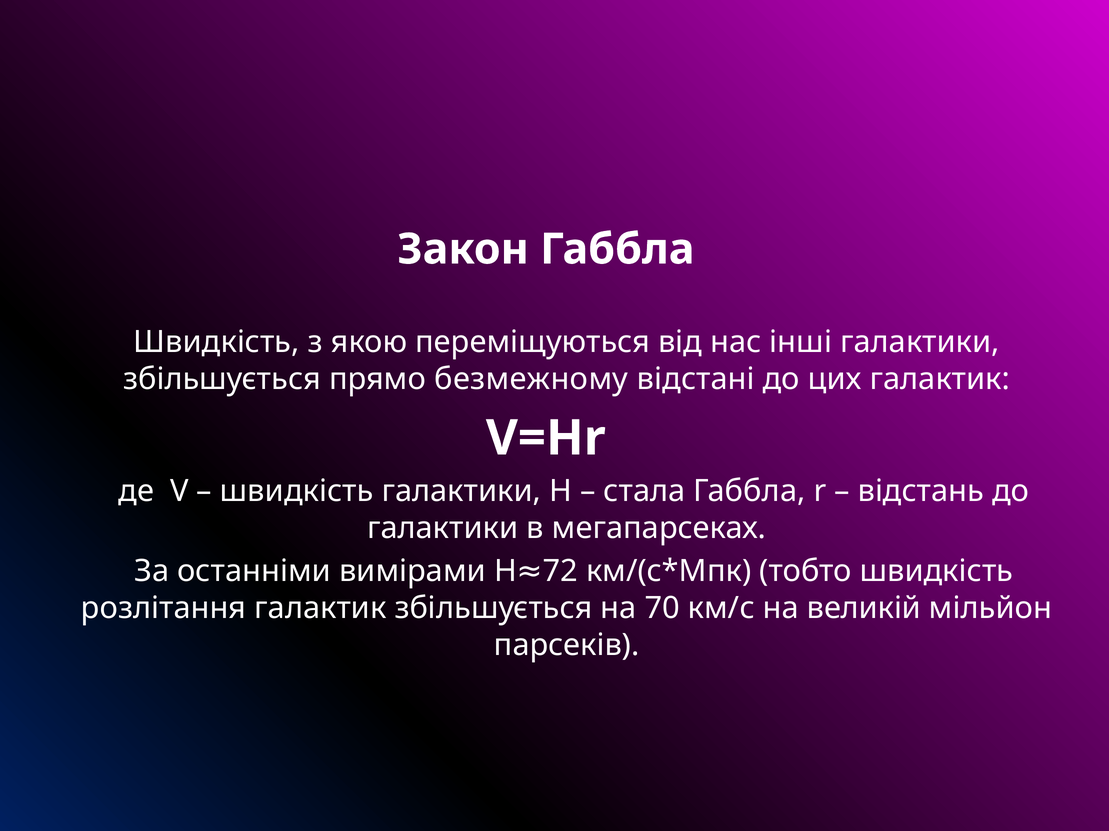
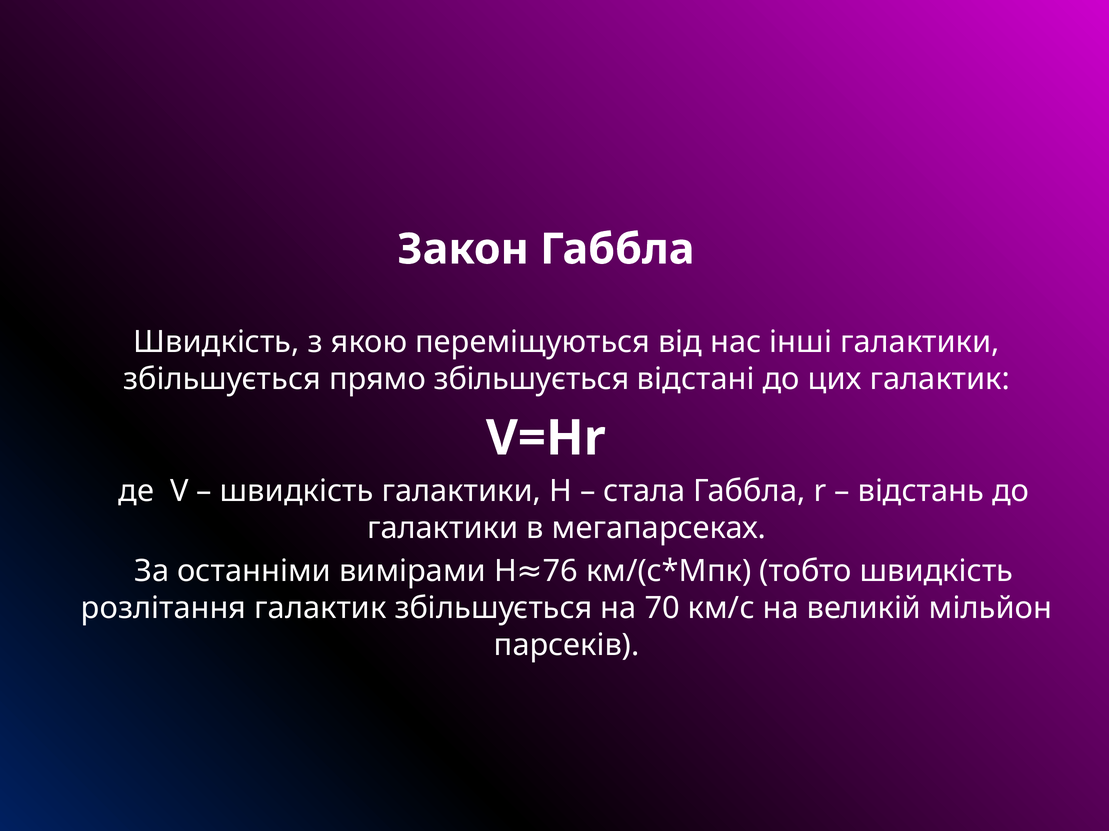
прямо безмежному: безмежному -> збільшується (532, 379)
72: 72 -> 76 (560, 572)
